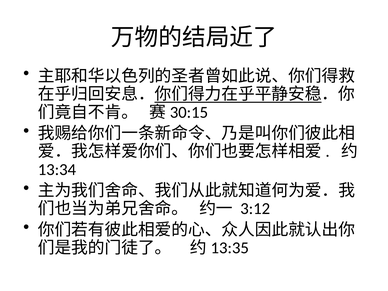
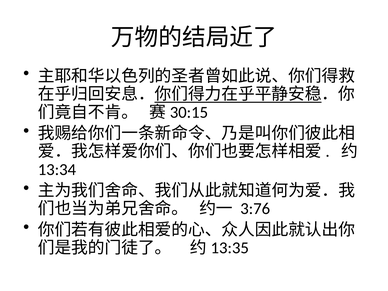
3:12: 3:12 -> 3:76 (255, 209)
